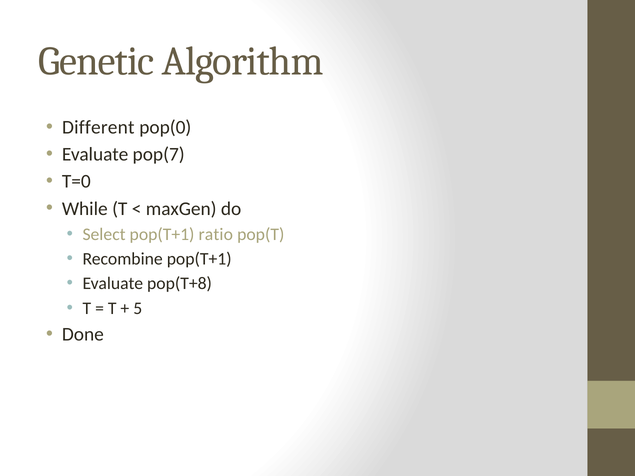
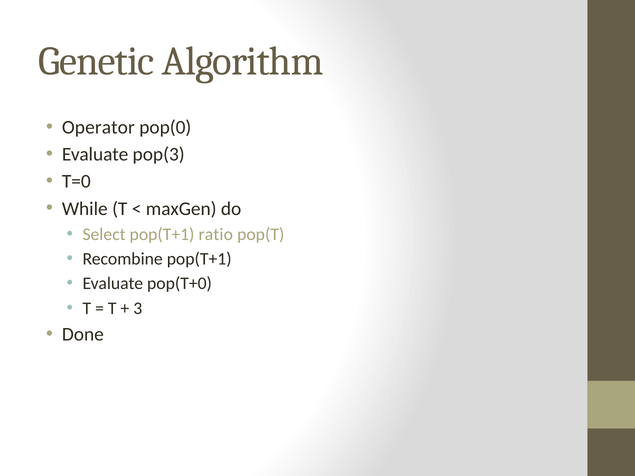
Different: Different -> Operator (98, 127)
pop(7: pop(7 -> pop(3 (159, 154)
pop(T+8: pop(T+8 -> pop(T+0 (180, 284)
5: 5 -> 3 (138, 308)
